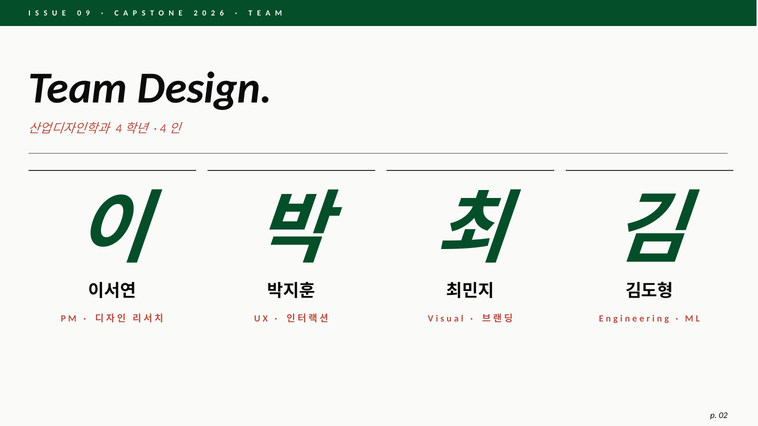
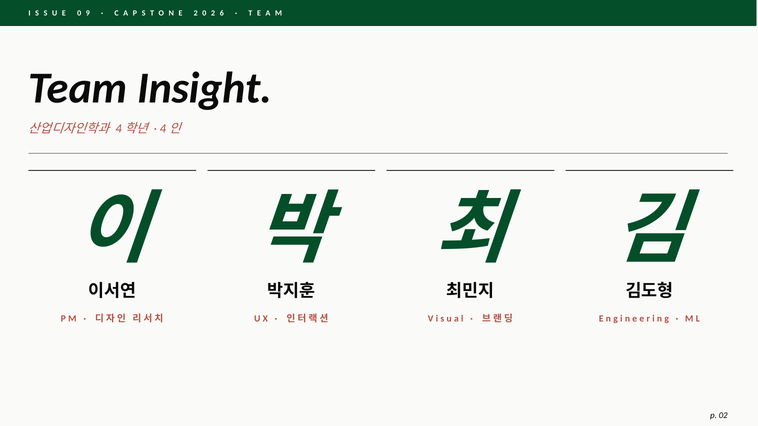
Design: Design -> Insight (205, 88)
